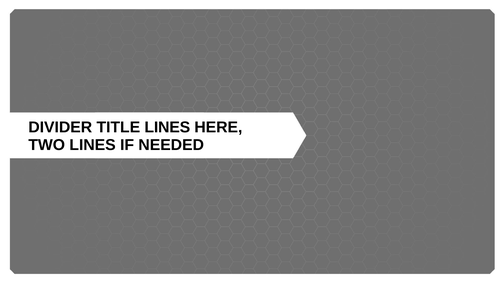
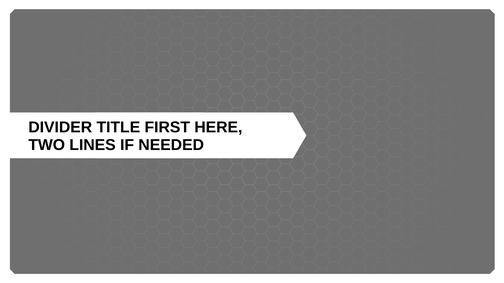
TITLE LINES: LINES -> FIRST (167, 128)
